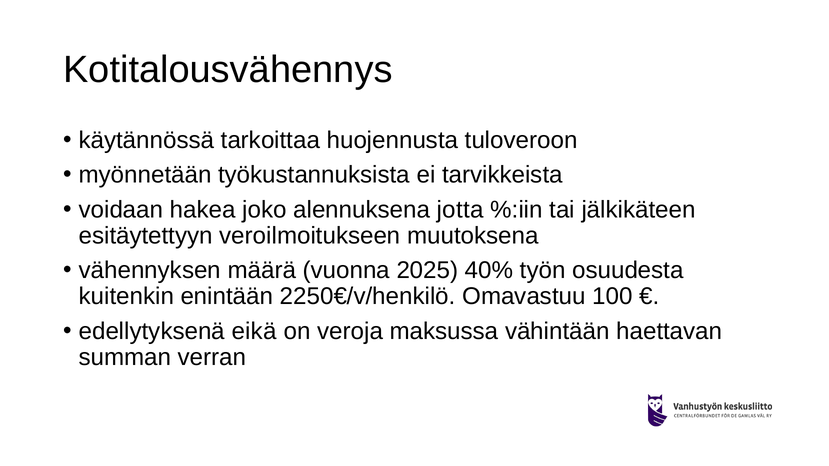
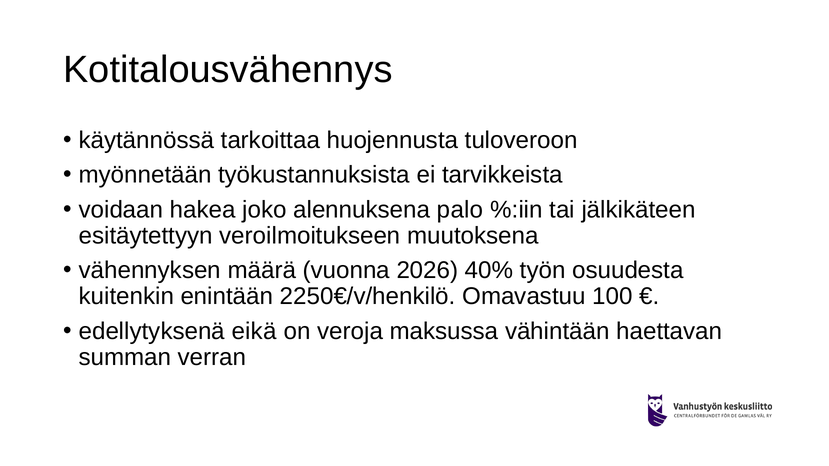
jotta: jotta -> palo (460, 210)
2025: 2025 -> 2026 (427, 271)
